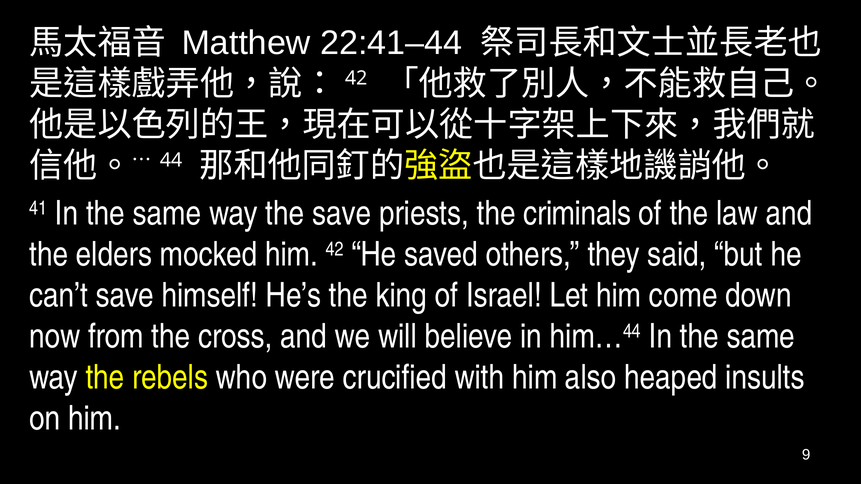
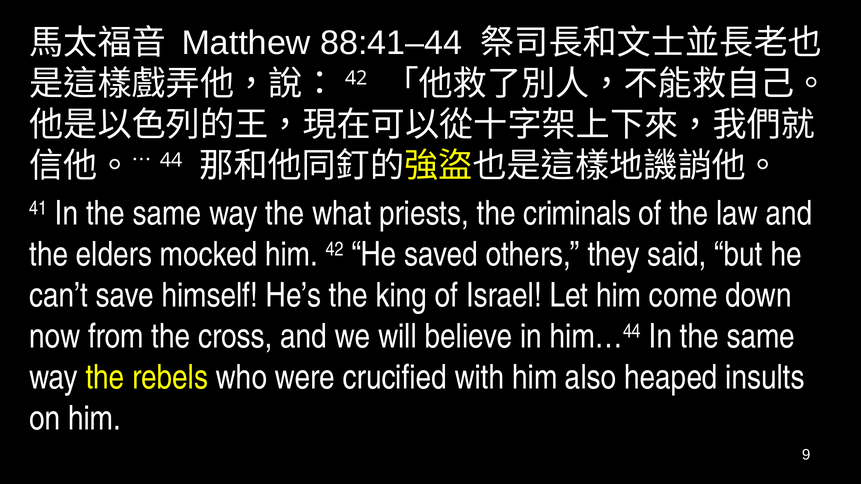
22:41–44: 22:41–44 -> 88:41–44 (391, 43)
the save: save -> what (342, 214)
